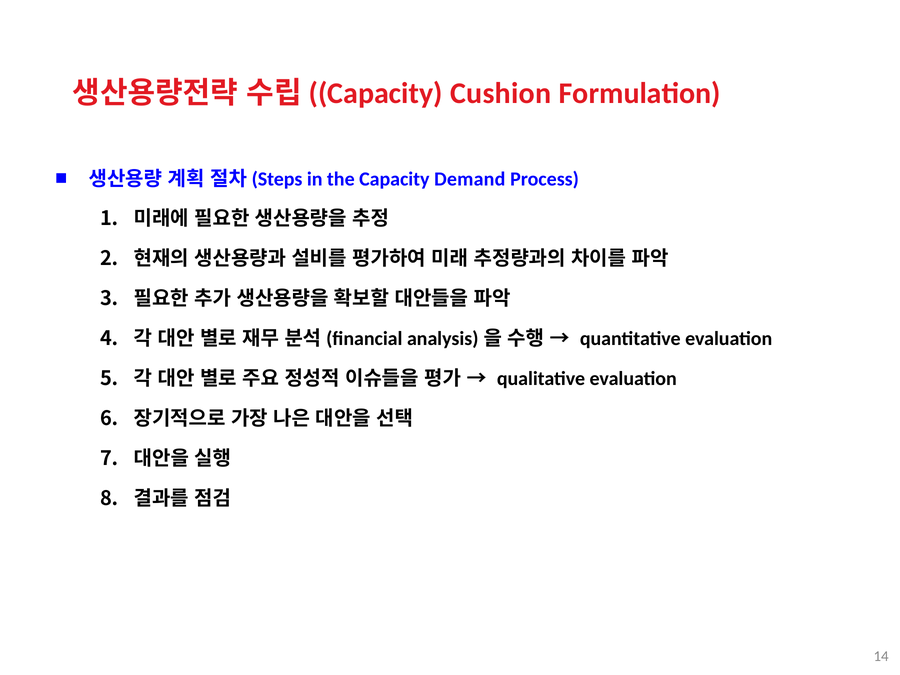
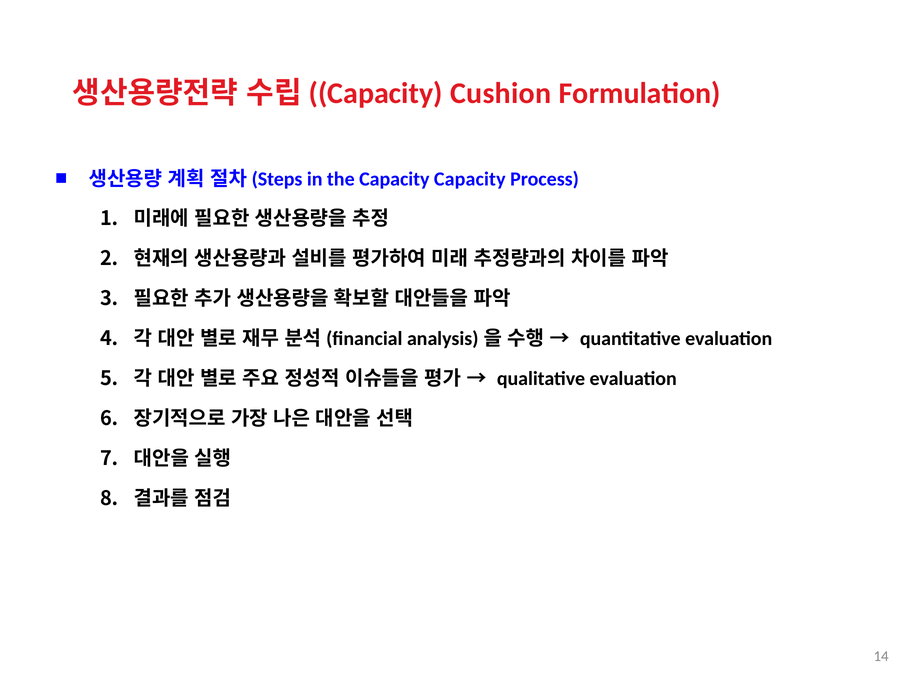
Capacity Demand: Demand -> Capacity (470, 179)
